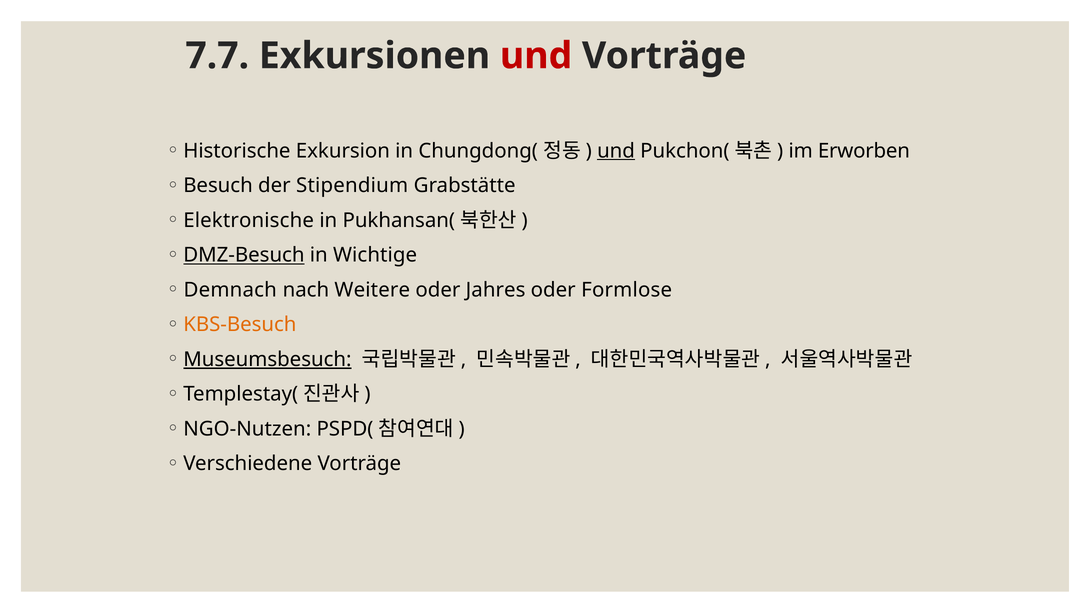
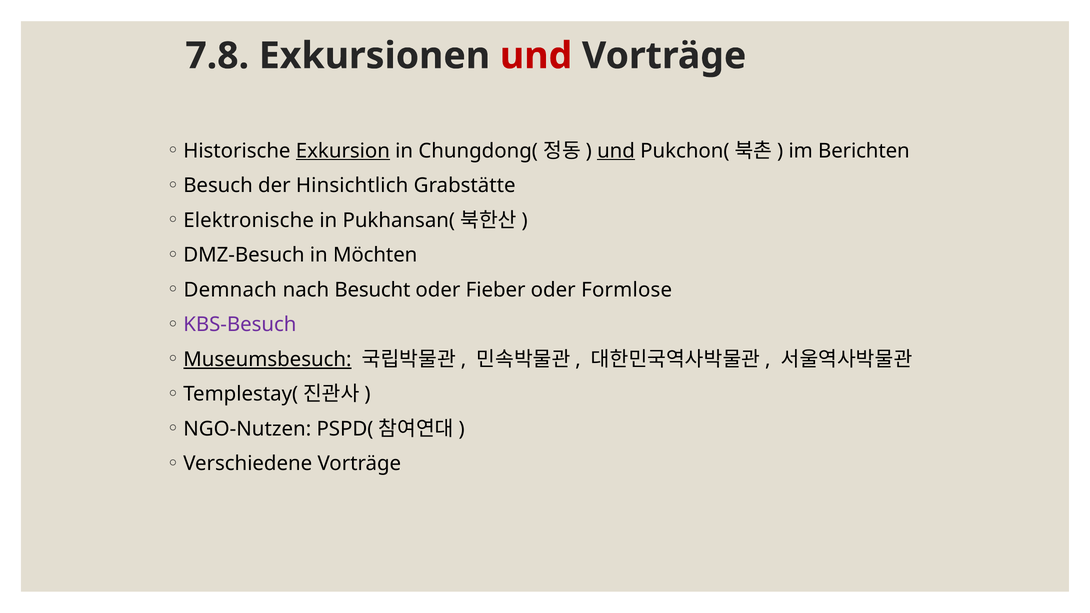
7.7: 7.7 -> 7.8 (217, 56)
Exkursion underline: none -> present (343, 151)
Erworben: Erworben -> Berichten (864, 151)
Stipendium: Stipendium -> Hinsichtlich (352, 186)
DMZ-Besuch underline: present -> none (244, 255)
Wichtige: Wichtige -> Möchten (375, 255)
Weitere: Weitere -> Besucht (372, 290)
Jahres: Jahres -> Fieber (496, 290)
KBS-Besuch colour: orange -> purple (240, 325)
